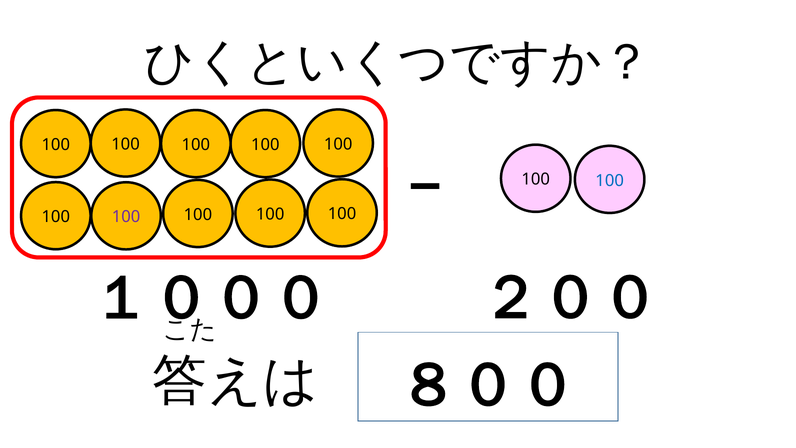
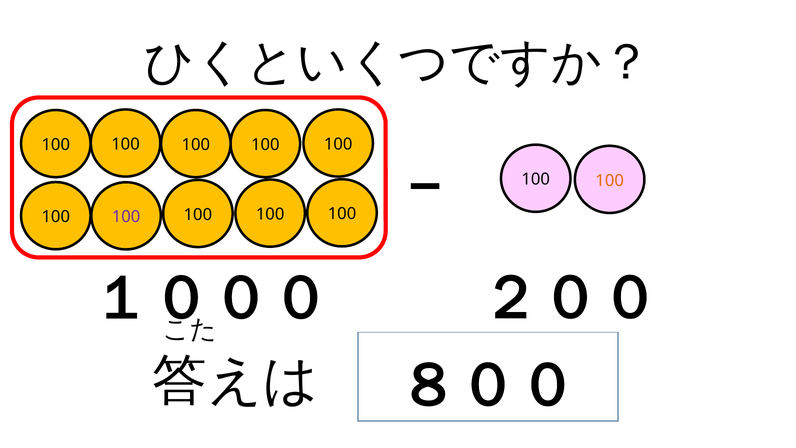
100 colour: blue -> orange (610, 180)
